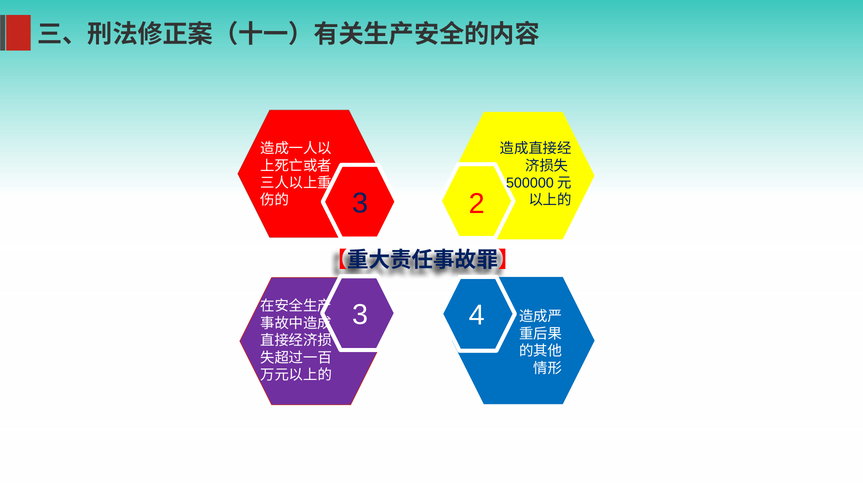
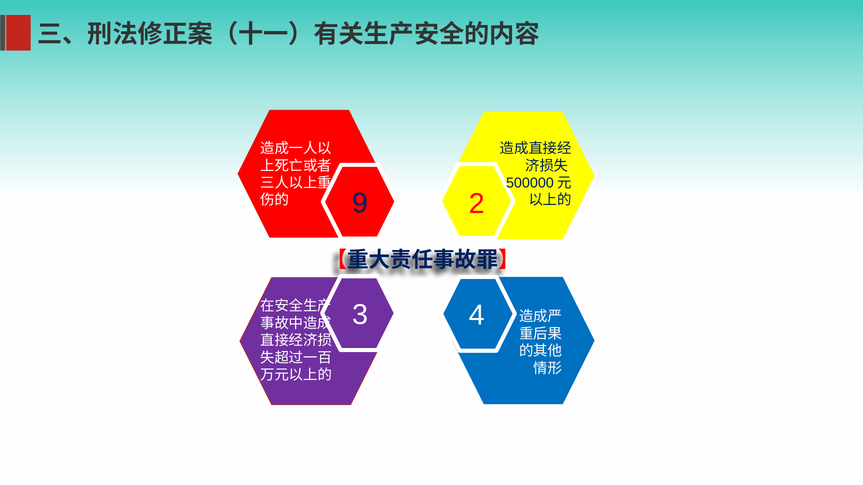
3: 3 -> 9 (360, 203)
